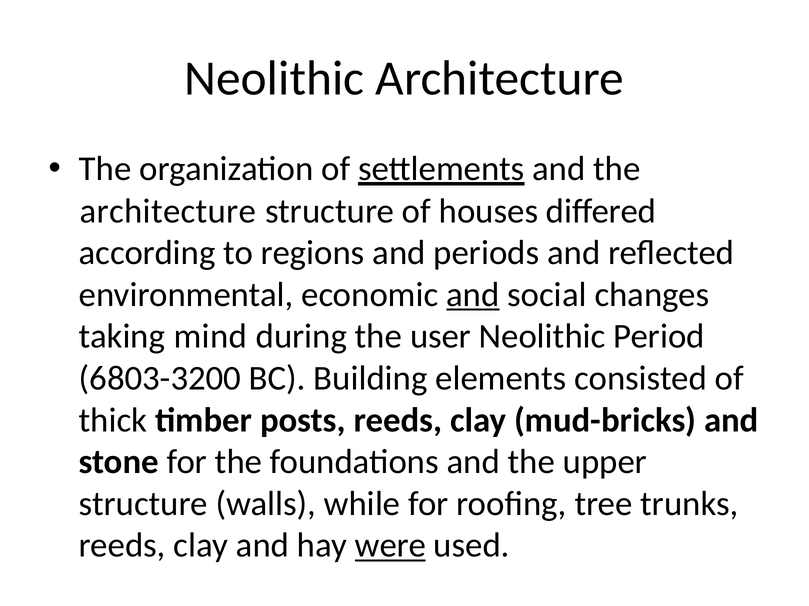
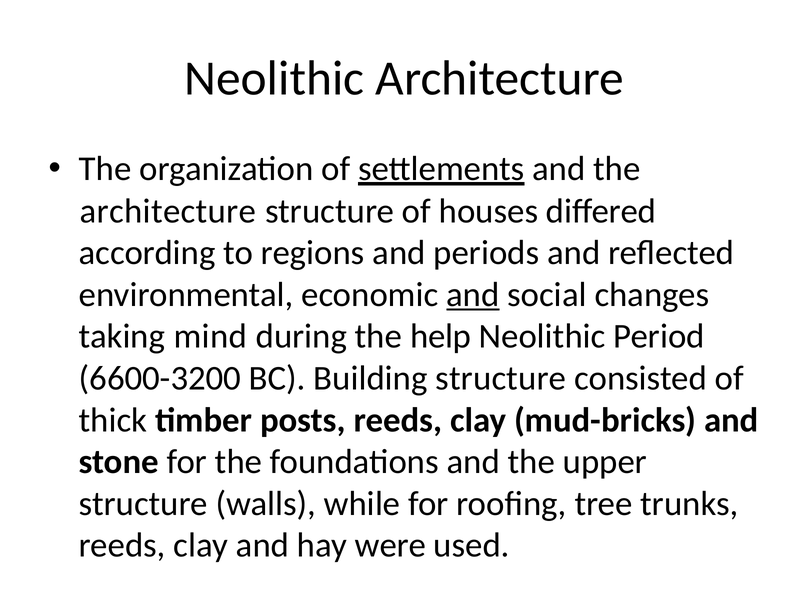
user: user -> help (441, 337)
6803-3200: 6803-3200 -> 6600-3200 (160, 379)
Building elements: elements -> structure (501, 379)
were underline: present -> none (390, 546)
